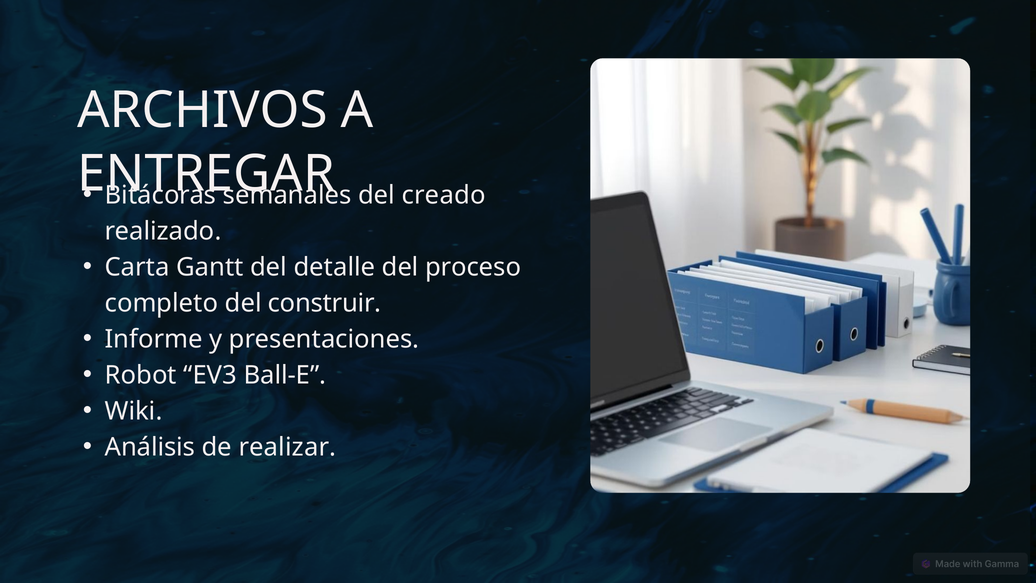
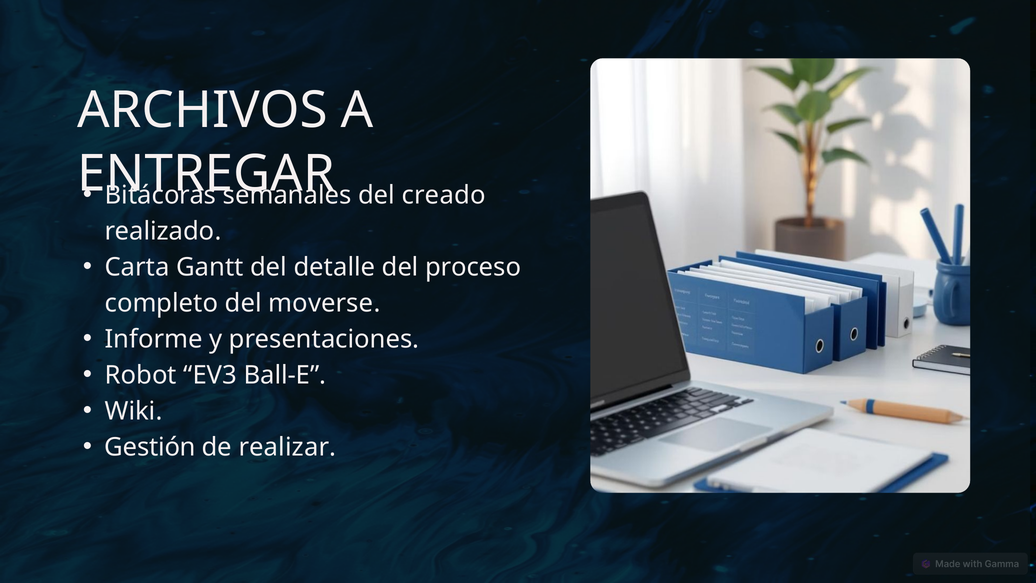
construir: construir -> moverse (324, 303)
Análisis: Análisis -> Gestión (150, 447)
